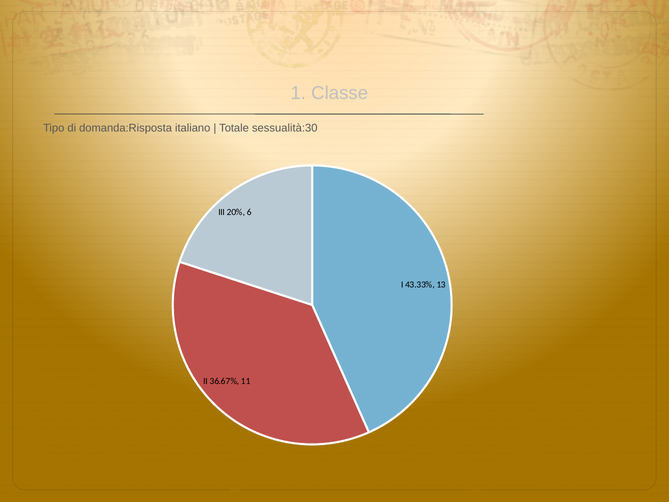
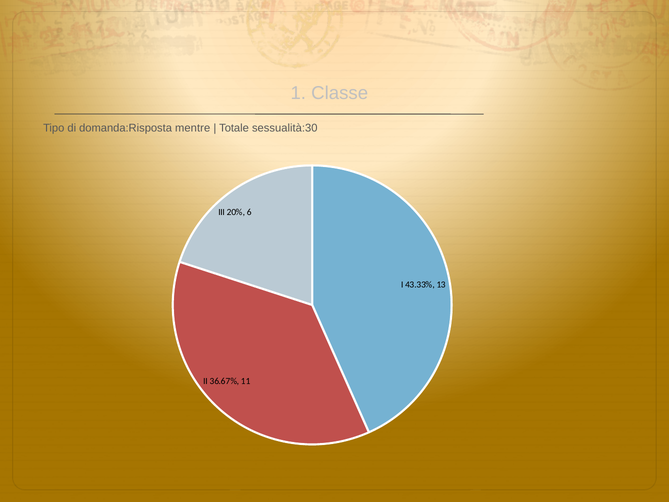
italiano: italiano -> mentre (193, 128)
